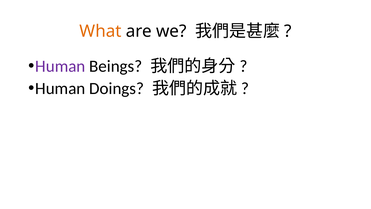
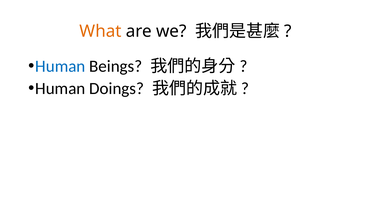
Human colour: purple -> blue (60, 66)
